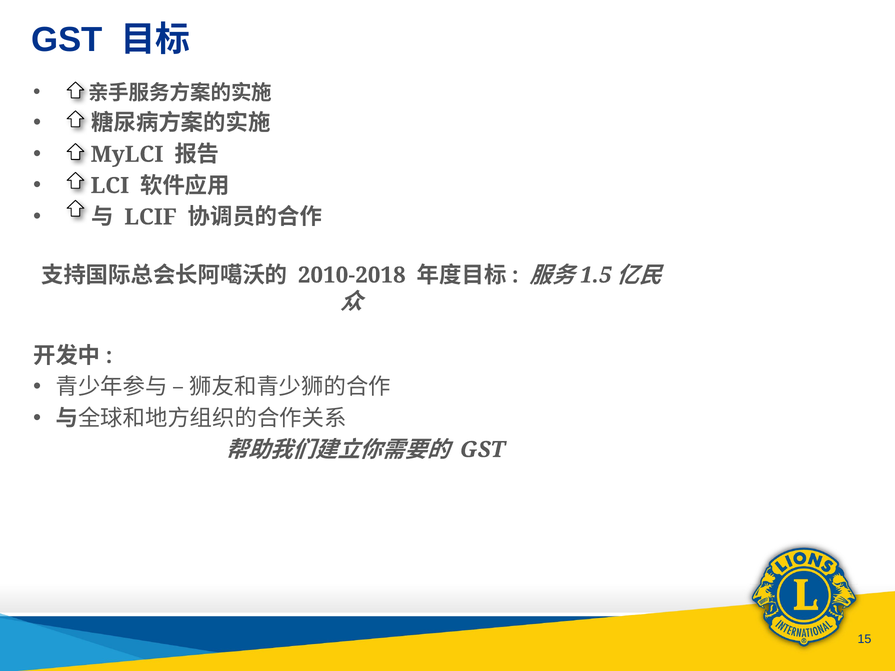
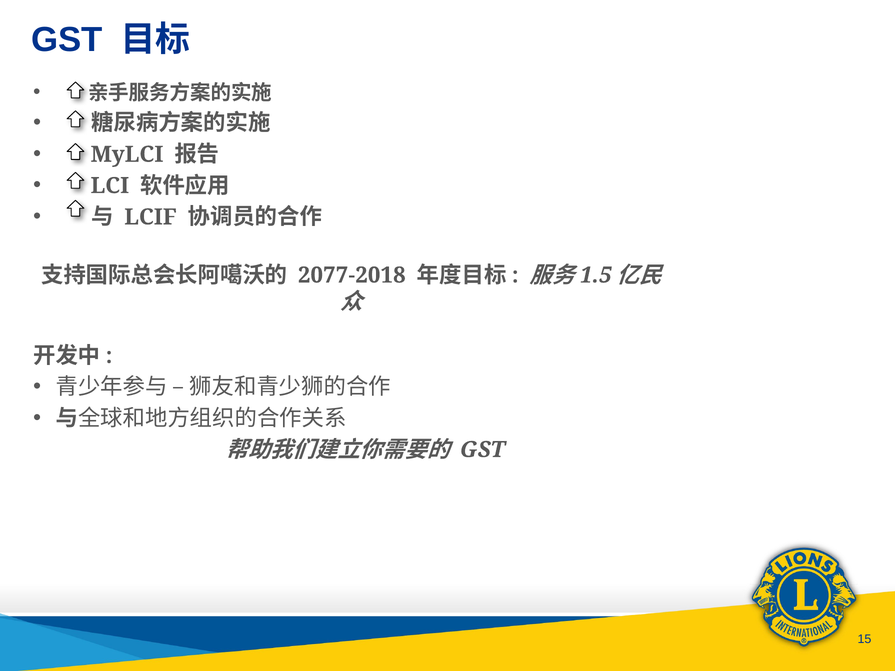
2010-2018: 2010-2018 -> 2077-2018 (352, 275)
